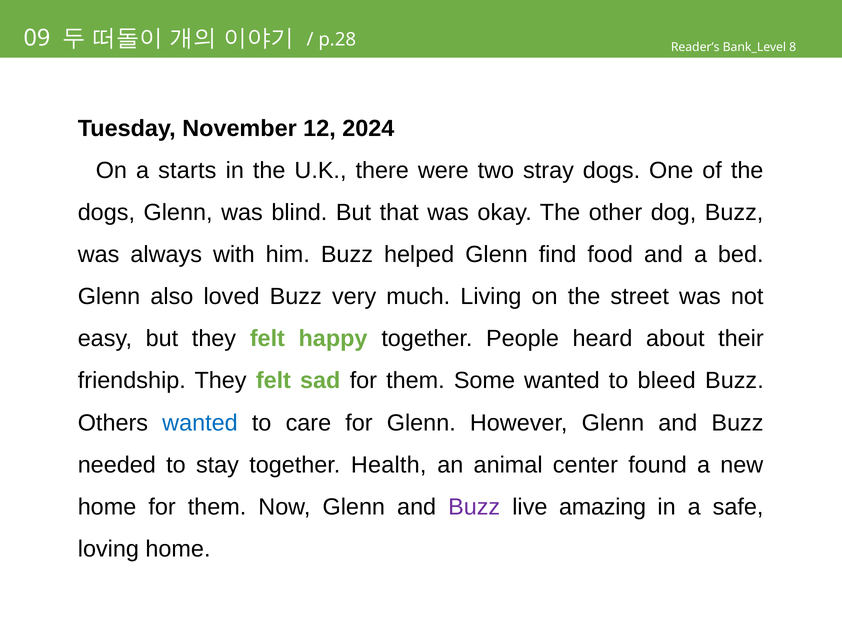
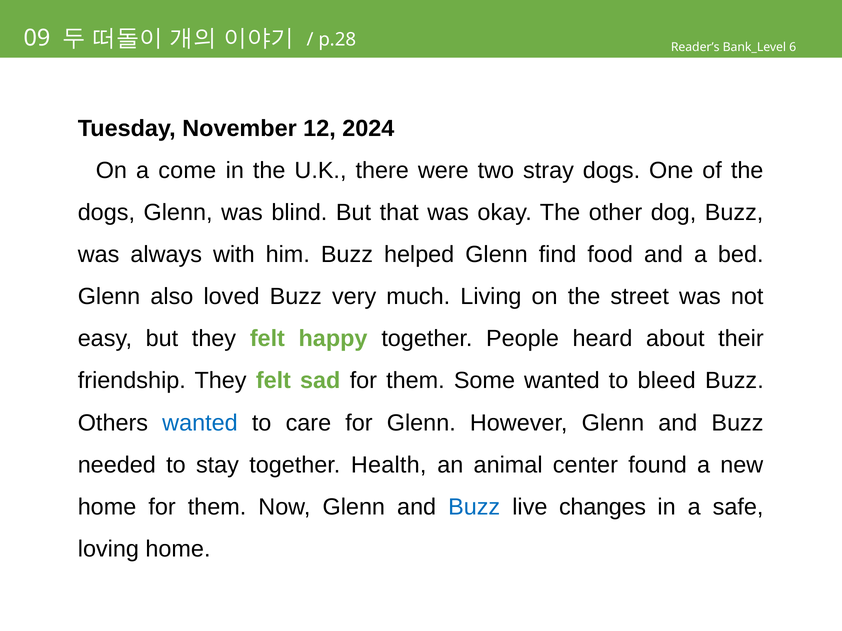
8: 8 -> 6 (793, 47)
starts: starts -> come (187, 171)
Buzz colour: purple -> blue (474, 507)
amazing: amazing -> changes (603, 507)
